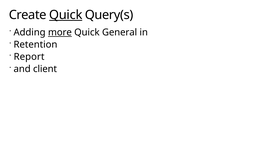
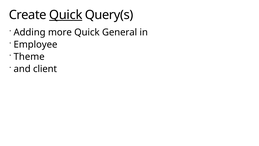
more underline: present -> none (60, 32)
Retention: Retention -> Employee (35, 44)
Report: Report -> Theme (29, 57)
